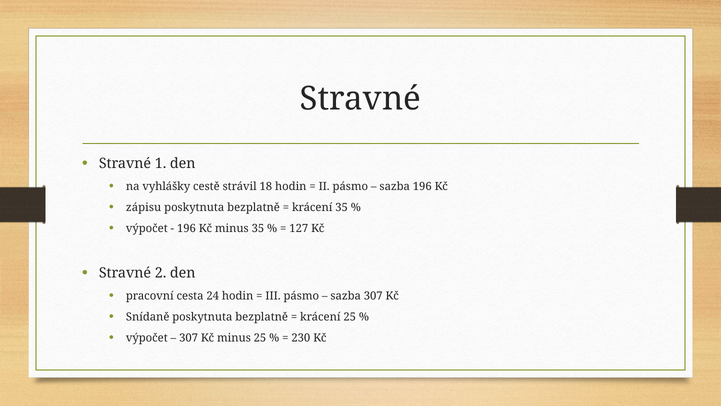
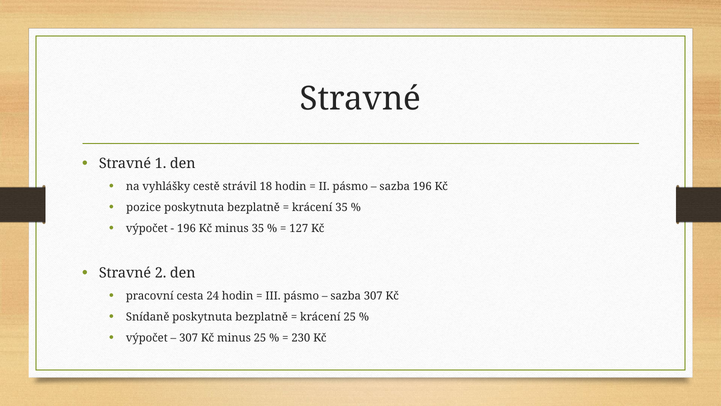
zápisu: zápisu -> pozice (144, 207)
